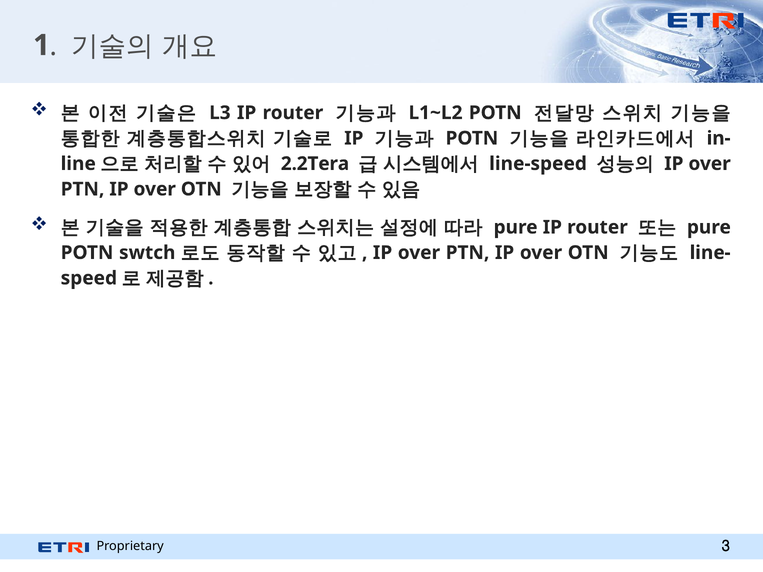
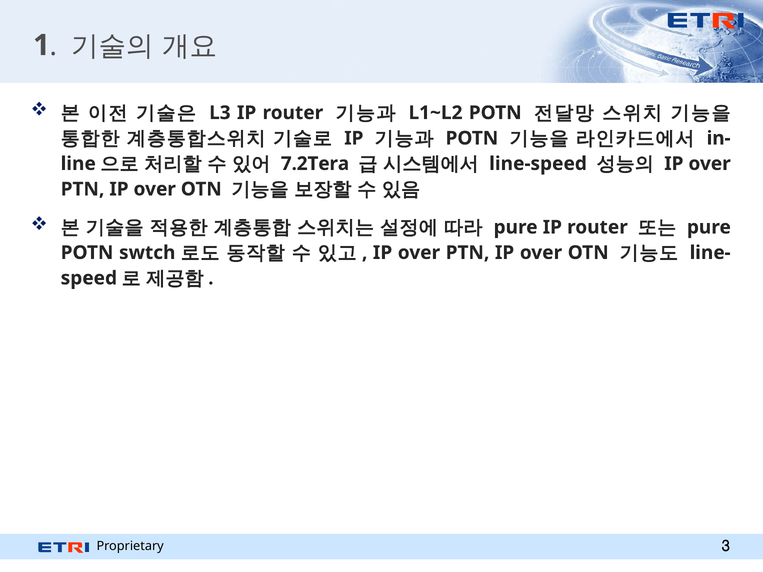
2.2Tera: 2.2Tera -> 7.2Tera (315, 164)
